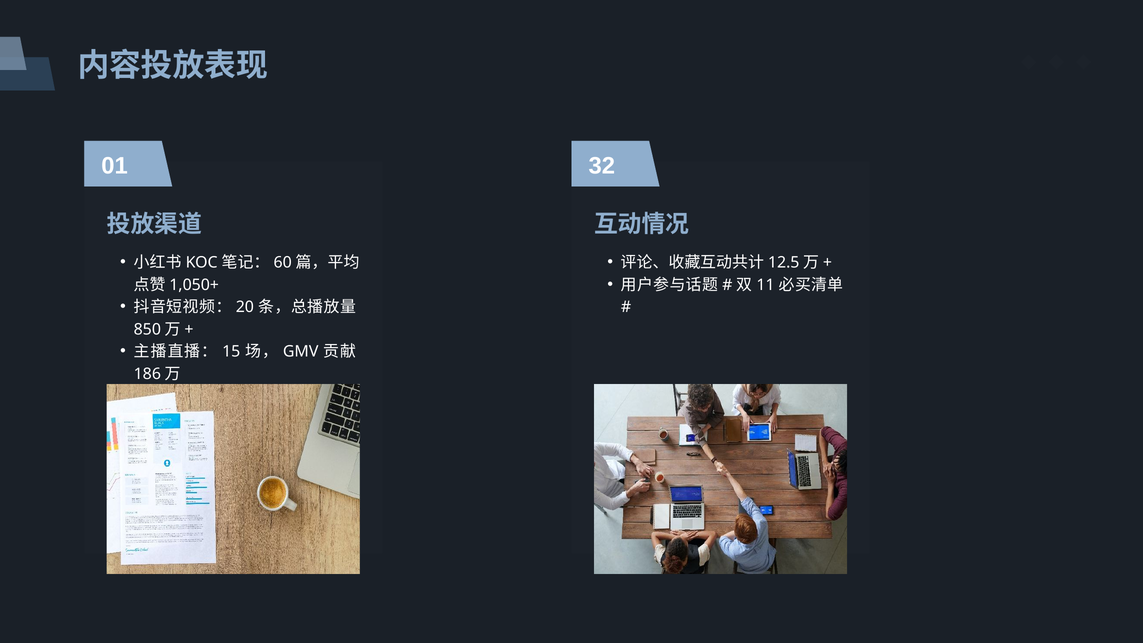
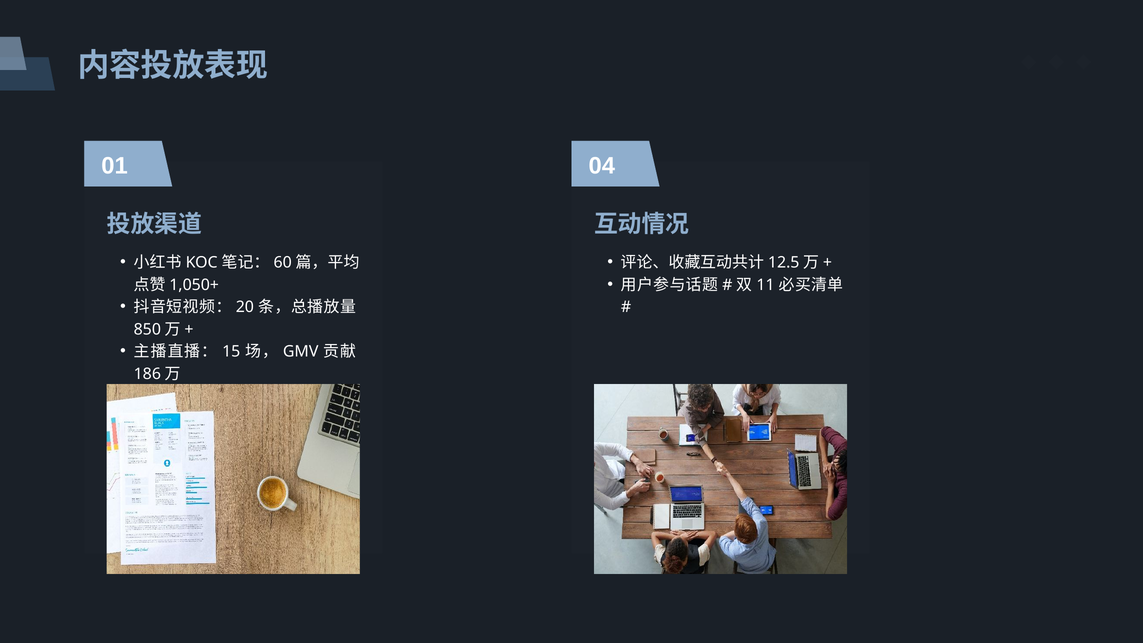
32: 32 -> 04 (602, 166)
